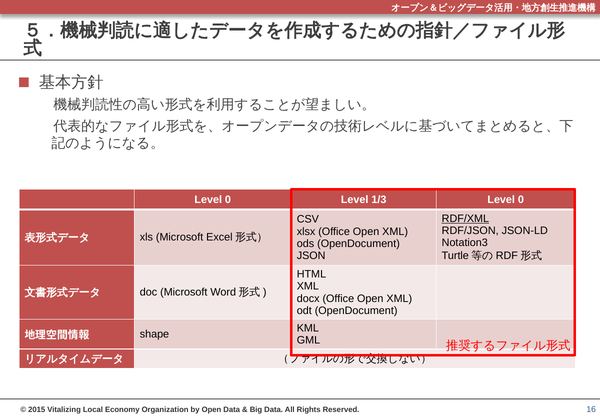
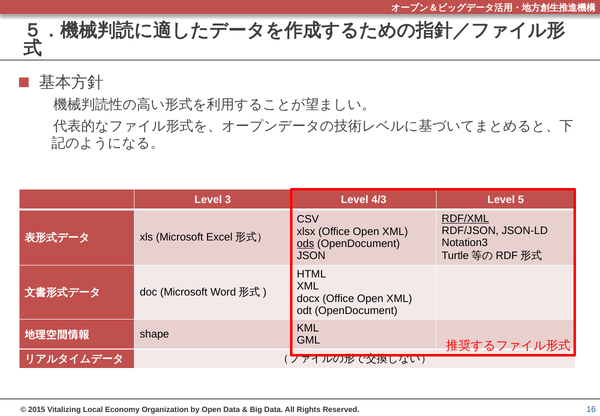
0: 0 -> 3 (228, 199)
1/3: 1/3 -> 4/3 (379, 199)
0: 0 -> 5 (521, 199)
ods underline: none -> present (305, 243)
